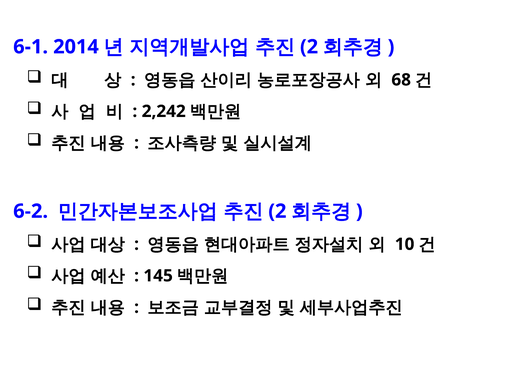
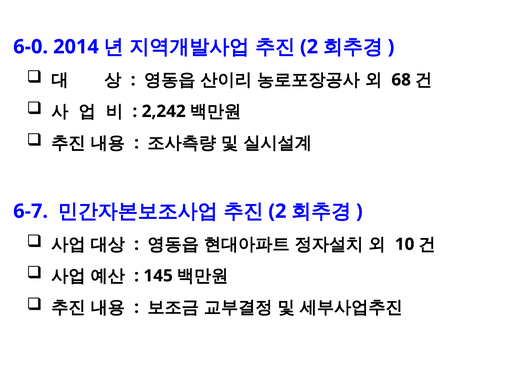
6-1: 6-1 -> 6-0 (31, 47)
6-2: 6-2 -> 6-7 (31, 211)
